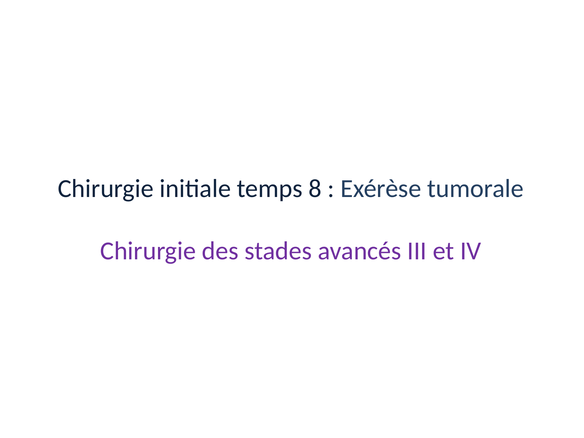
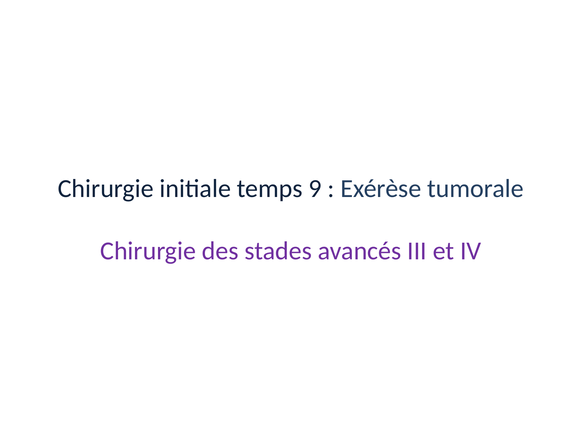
8: 8 -> 9 (315, 189)
